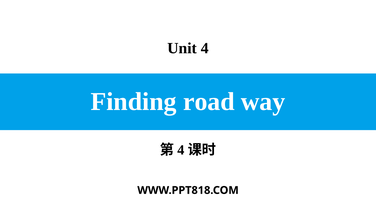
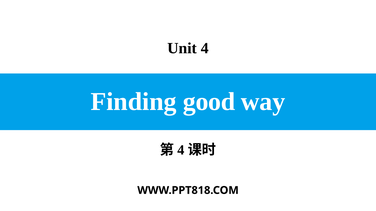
road: road -> good (209, 102)
